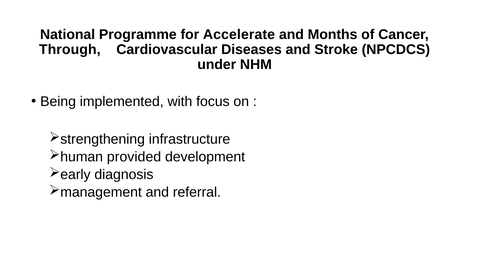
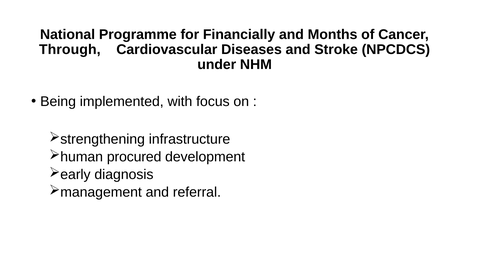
Accelerate: Accelerate -> Financially (239, 34)
provided: provided -> procured (134, 157)
